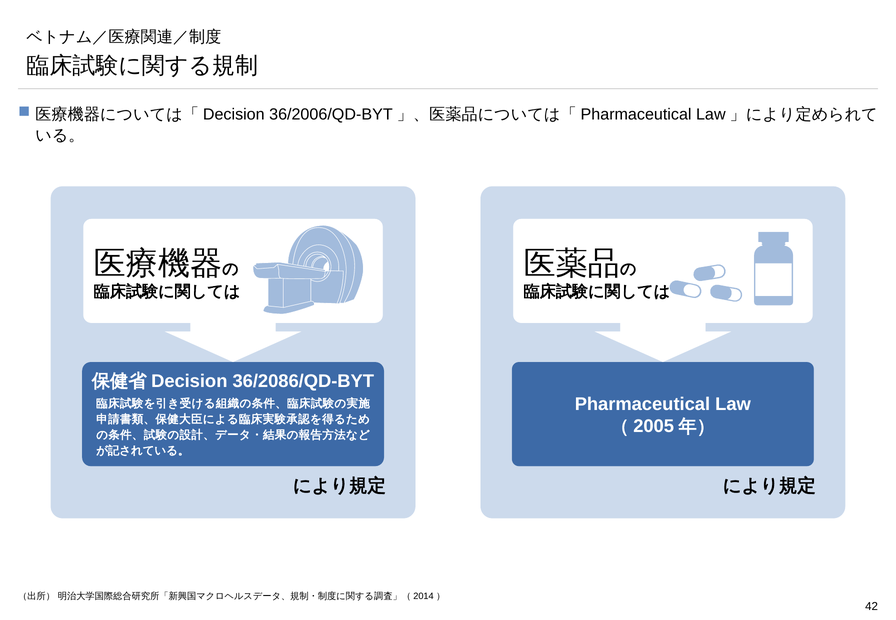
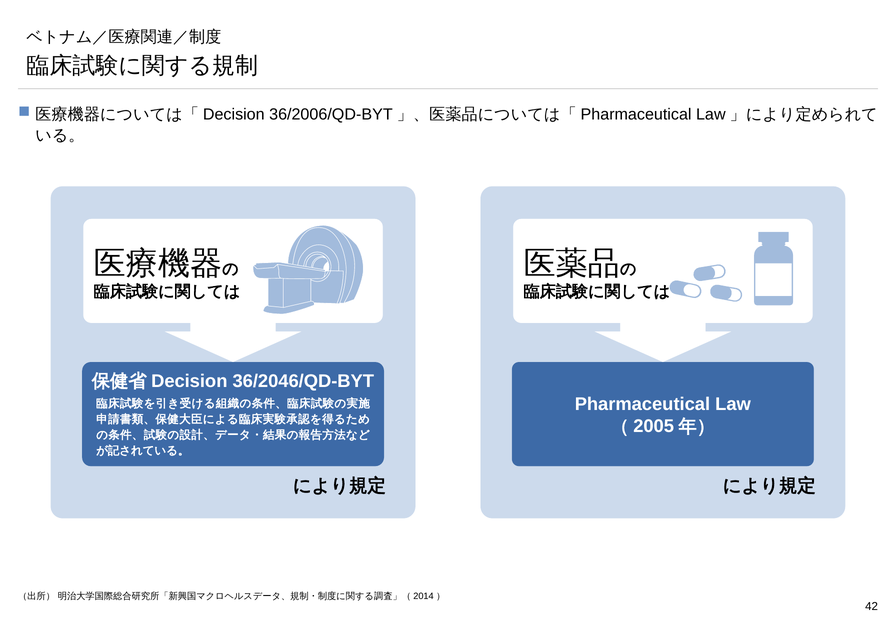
36/2086/QD-BYT: 36/2086/QD-BYT -> 36/2046/QD-BYT (303, 381)
